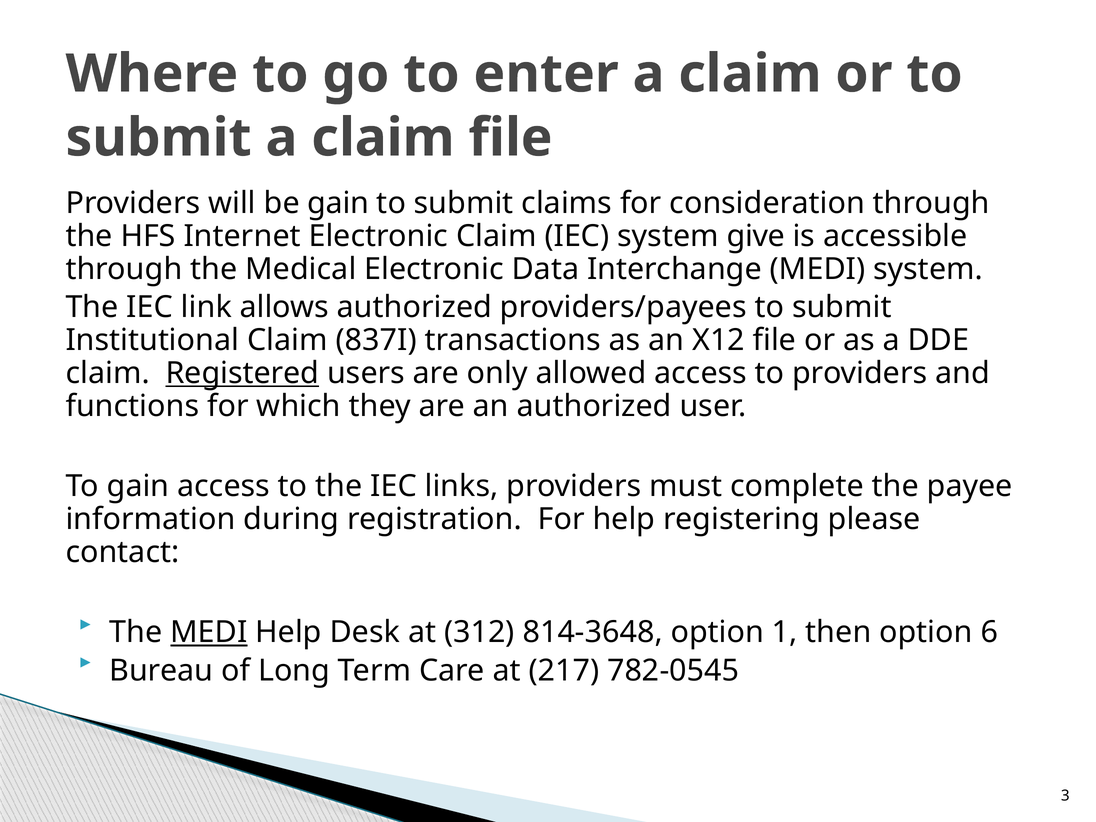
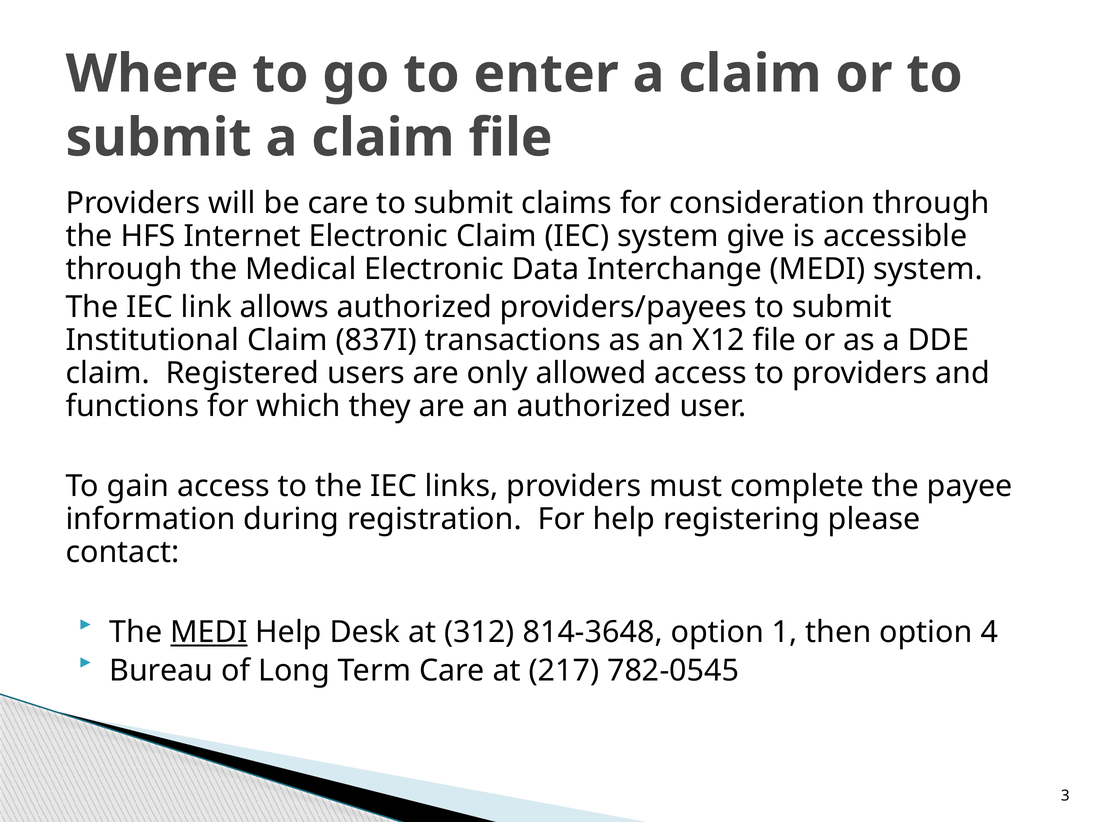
be gain: gain -> care (338, 203)
Registered underline: present -> none (242, 373)
6: 6 -> 4 (989, 632)
